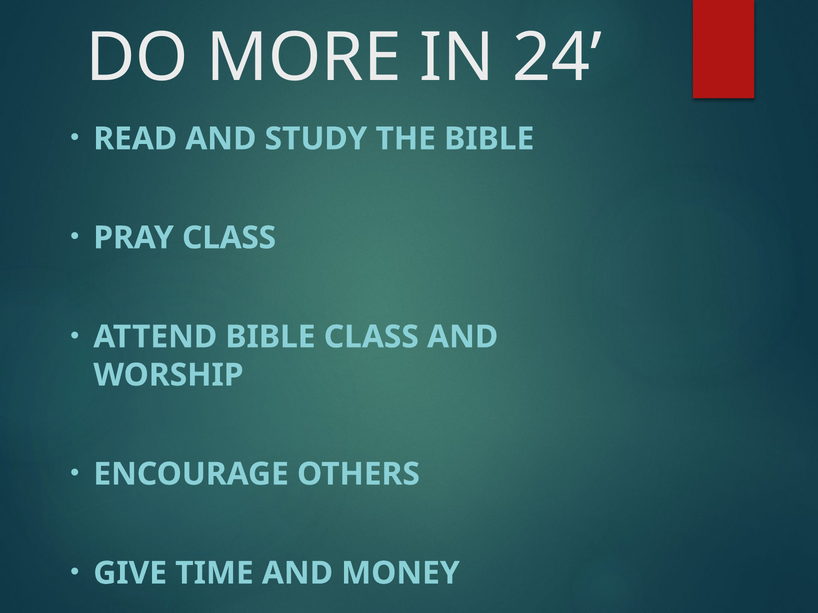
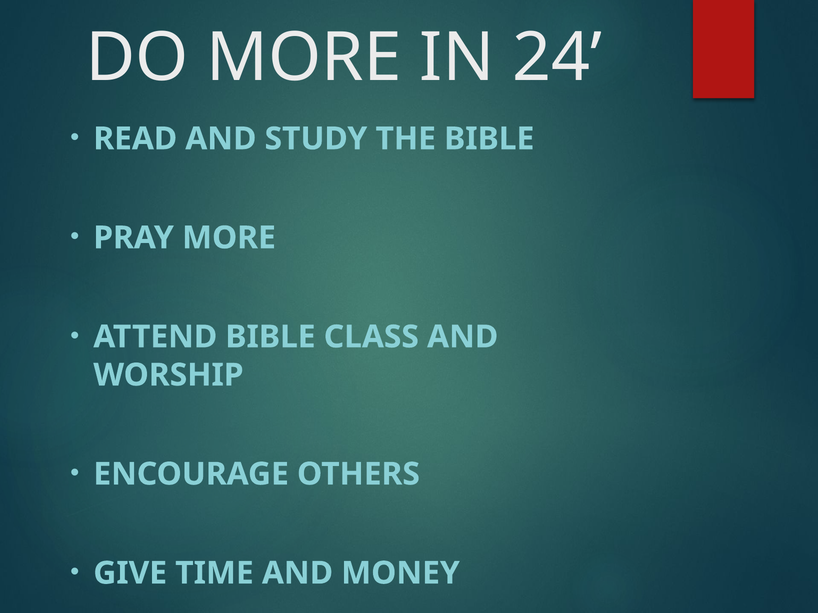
PRAY CLASS: CLASS -> MORE (229, 238)
